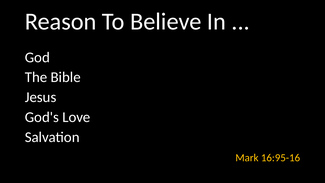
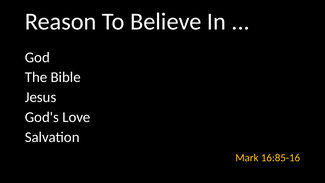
16:95-16: 16:95-16 -> 16:85-16 (281, 158)
